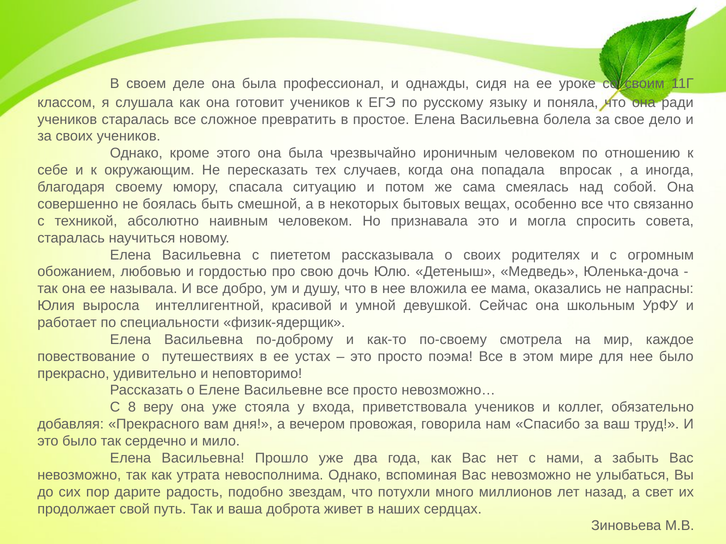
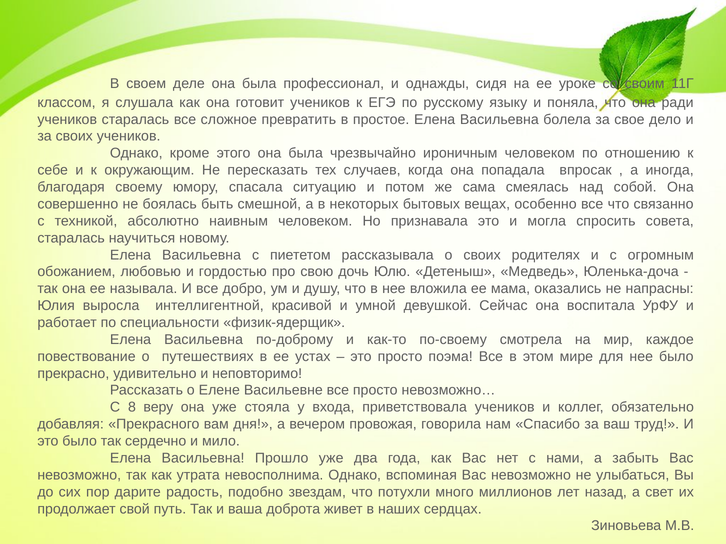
школьным: школьным -> воспитала (601, 306)
